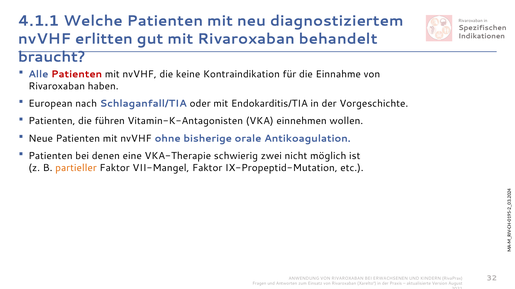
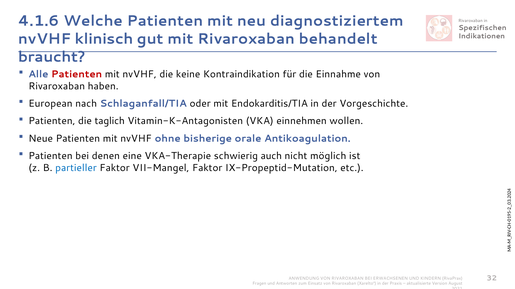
4.1.1: 4.1.1 -> 4.1.6 (39, 21)
erlitten: erlitten -> klinisch (104, 39)
führen: führen -> taglich (110, 121)
zwei: zwei -> auch (271, 156)
partieller colour: orange -> blue (76, 168)
